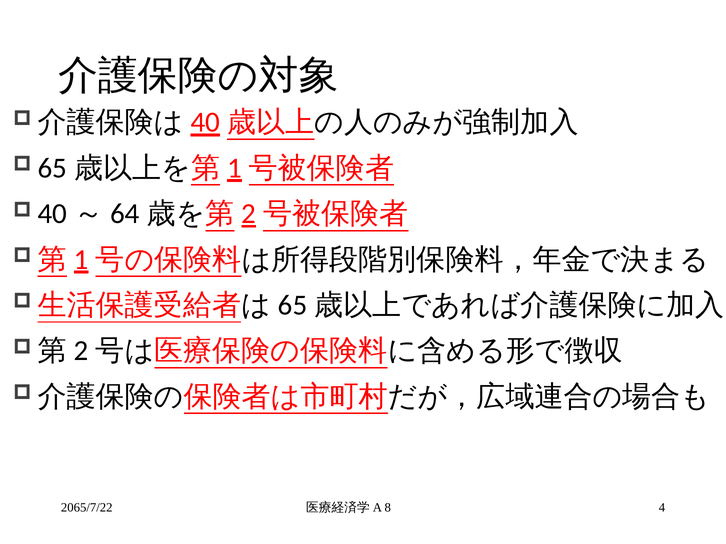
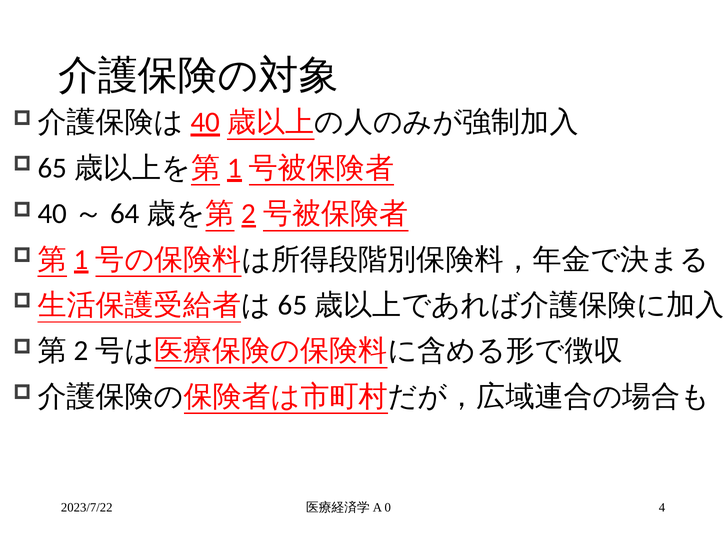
2065/7/22: 2065/7/22 -> 2023/7/22 (87, 508)
8: 8 -> 0 (388, 508)
